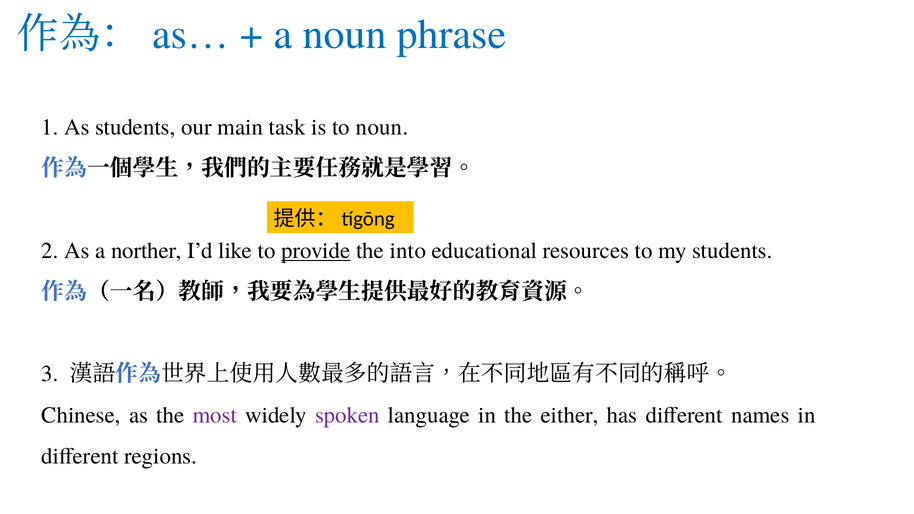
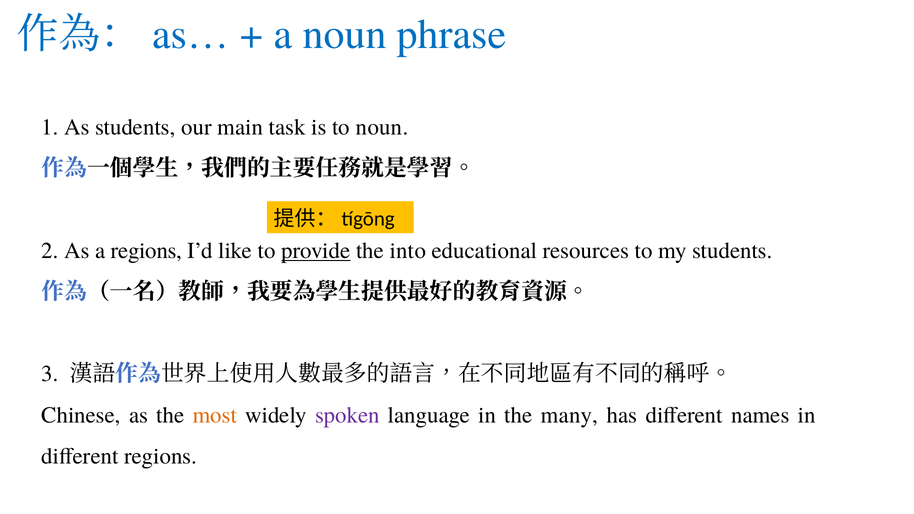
a norther: norther -> regions (146, 251)
most colour: purple -> orange (215, 415)
either: either -> many (570, 415)
